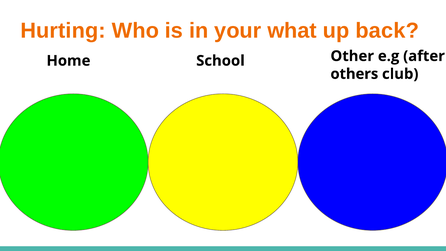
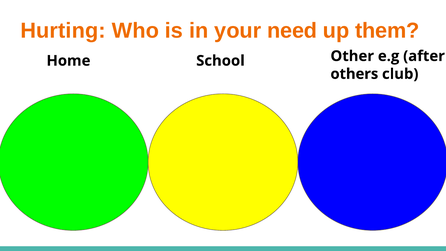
what: what -> need (292, 31)
back: back -> them (387, 31)
